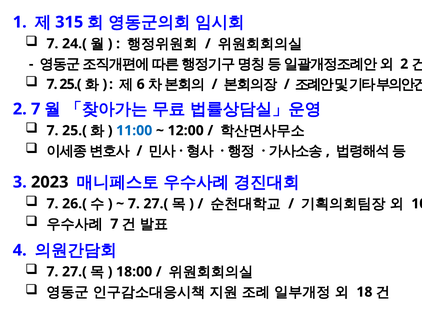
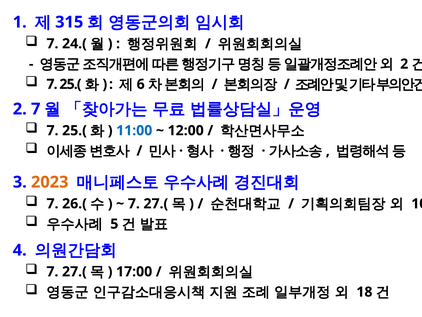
2023 colour: black -> orange (50, 182)
7: 7 -> 5 (114, 224)
18:00: 18:00 -> 17:00 (134, 271)
